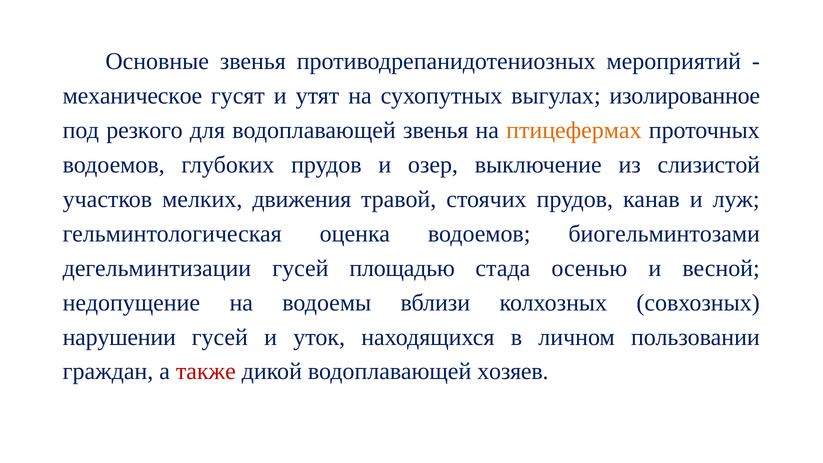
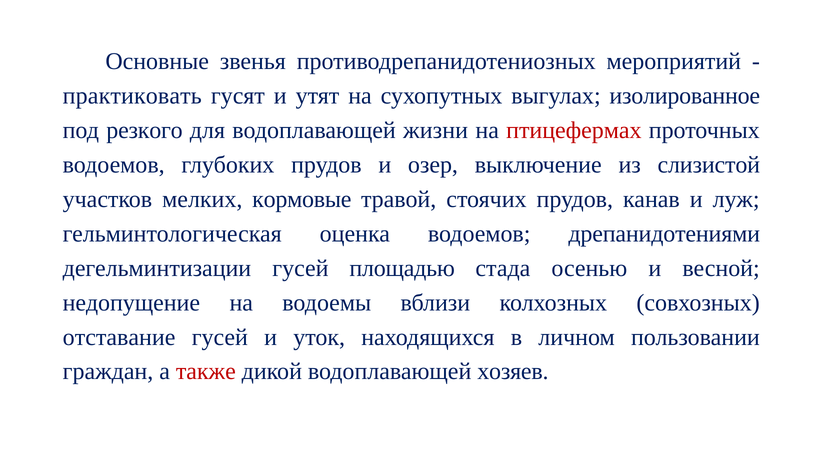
механическое: механическое -> практиковать (132, 96)
водоплавающей звенья: звенья -> жизни (436, 130)
птицефермах colour: orange -> red (574, 130)
движения: движения -> кормовые (302, 199)
биогельминтозами: биогельминтозами -> дрепанидотениями (664, 234)
нарушении: нарушении -> отставание (119, 337)
